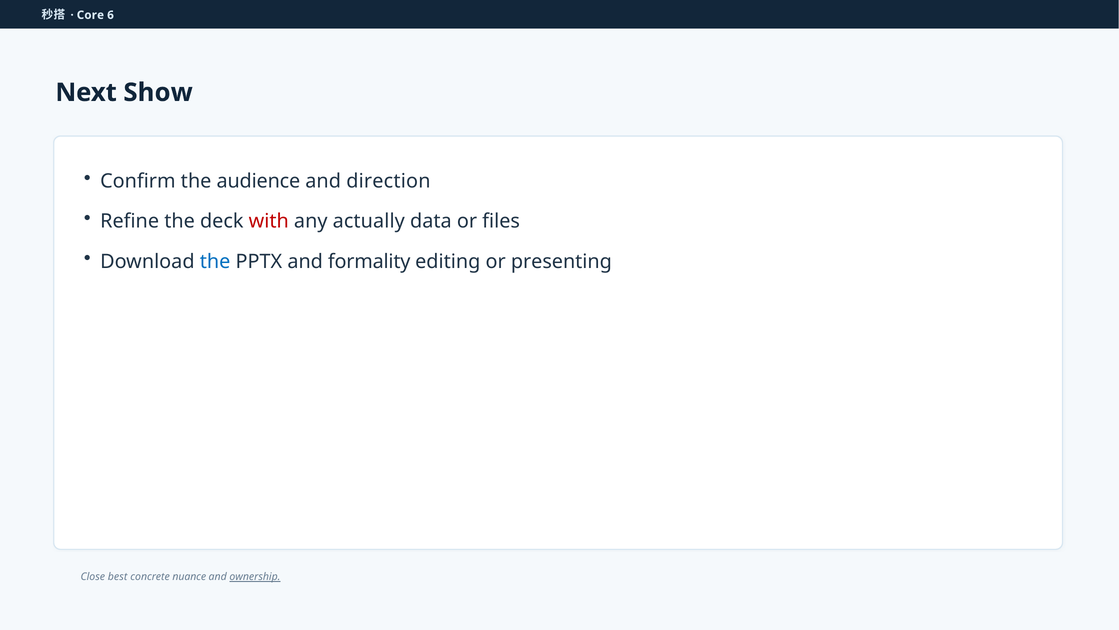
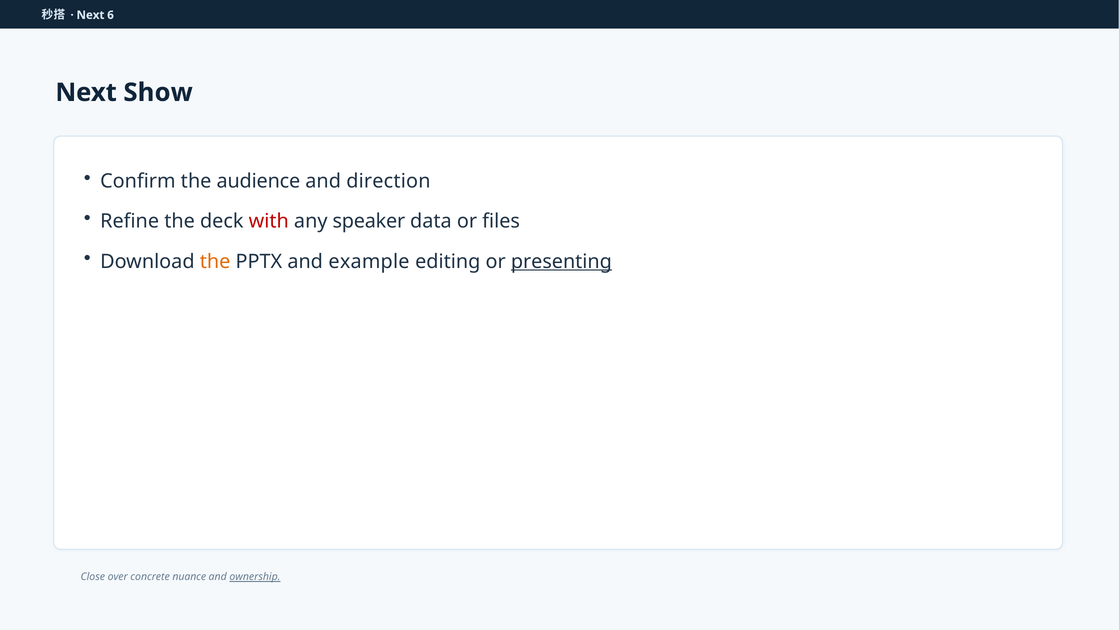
Core: Core -> Next (90, 15)
actually: actually -> speaker (369, 221)
the colour: blue -> orange (215, 261)
formality: formality -> example (369, 261)
presenting underline: none -> present (561, 261)
best: best -> over (118, 576)
